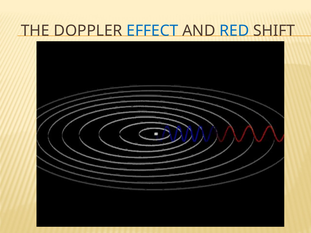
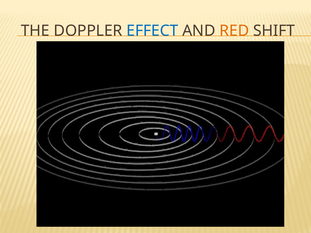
RED colour: blue -> orange (234, 31)
